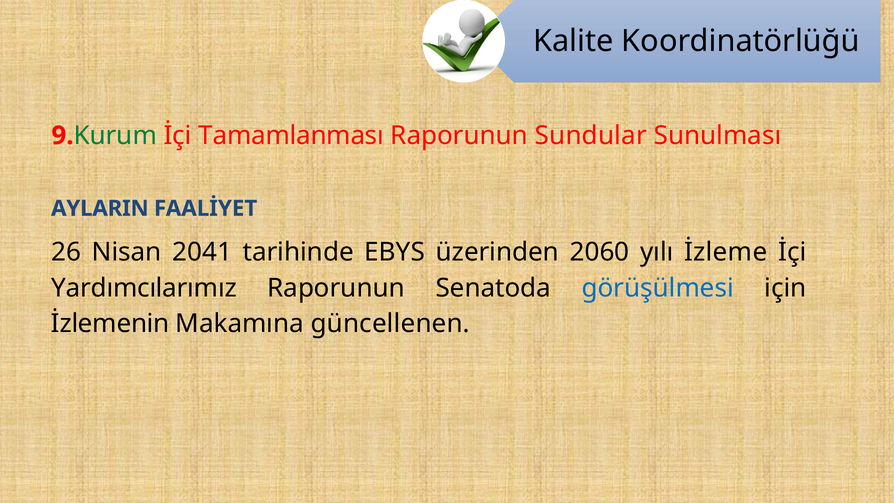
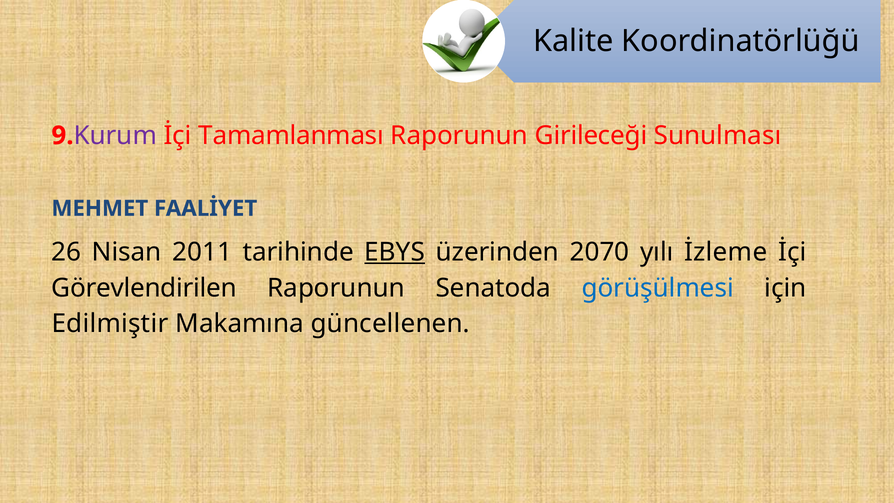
Kurum colour: green -> purple (115, 135)
Sundular: Sundular -> Girileceği (591, 135)
AYLARIN: AYLARIN -> MEHMET (100, 208)
2041: 2041 -> 2011 (202, 252)
EBYS underline: none -> present (395, 252)
2060: 2060 -> 2070 (600, 252)
Yardımcılarımız: Yardımcılarımız -> Görevlendirilen (144, 288)
İzlemenin: İzlemenin -> Edilmiştir (110, 324)
